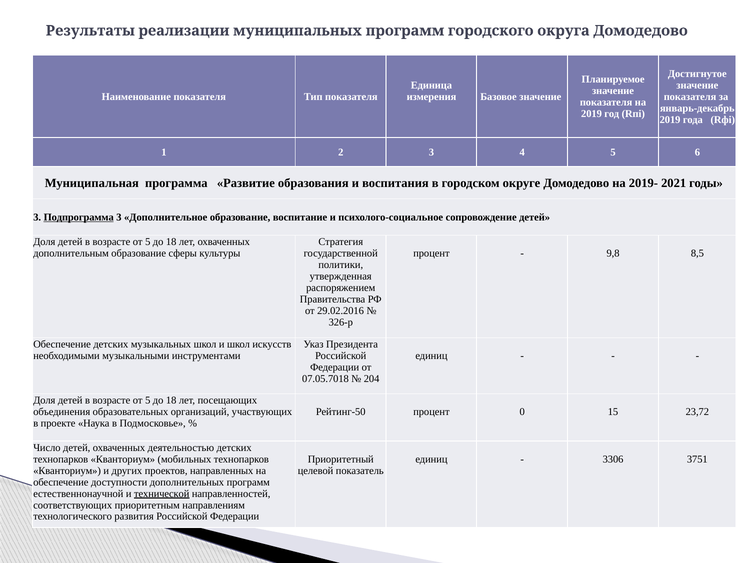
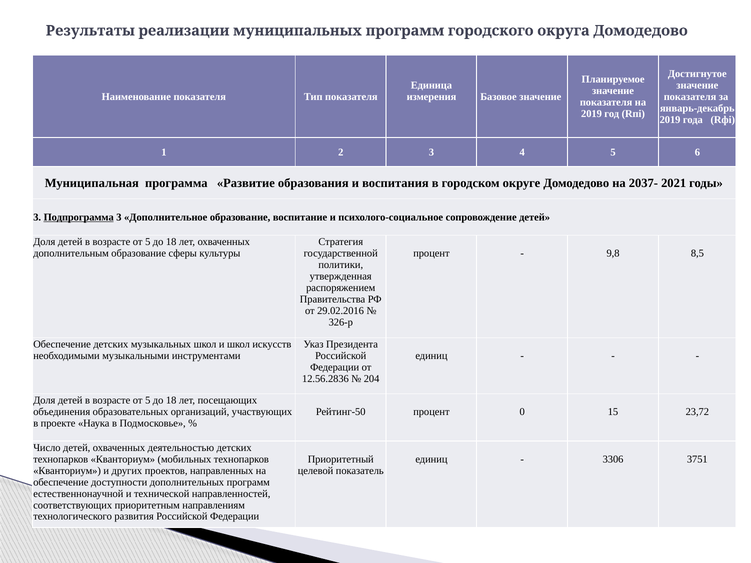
2019-: 2019- -> 2037- (643, 183)
07.05.7018: 07.05.7018 -> 12.56.2836 (325, 379)
технической underline: present -> none (162, 494)
